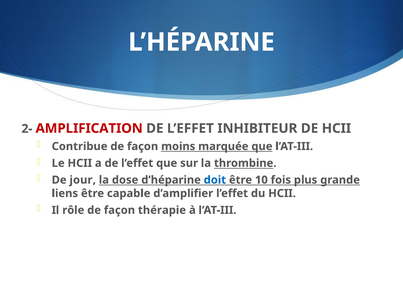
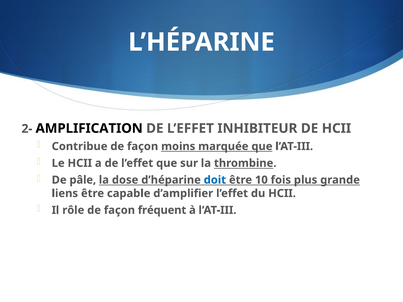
AMPLIFICATION colour: red -> black (89, 128)
jour: jour -> pâle (83, 180)
thérapie: thérapie -> fréquent (162, 210)
